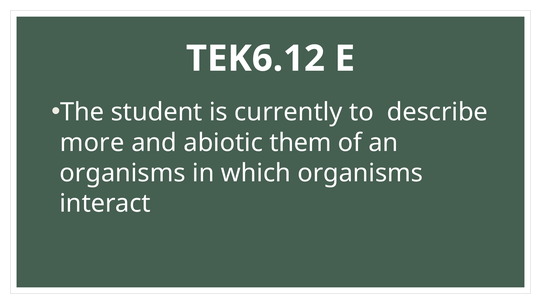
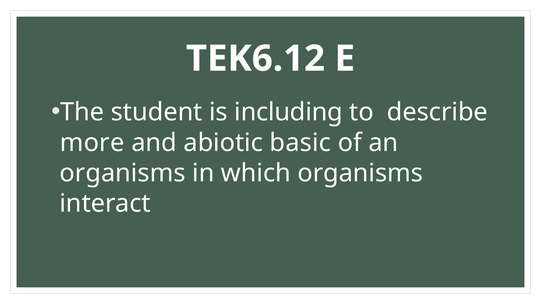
currently: currently -> including (289, 112)
them: them -> basic (300, 143)
